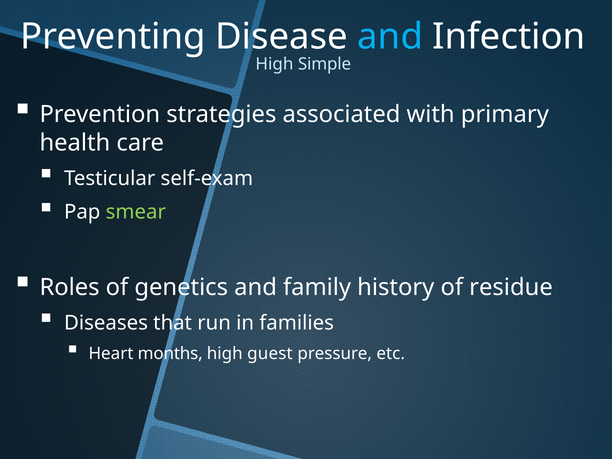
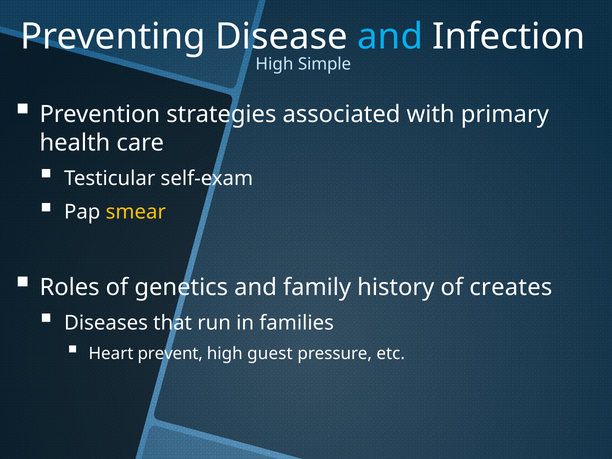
smear colour: light green -> yellow (136, 212)
residue: residue -> creates (511, 287)
months: months -> prevent (170, 354)
